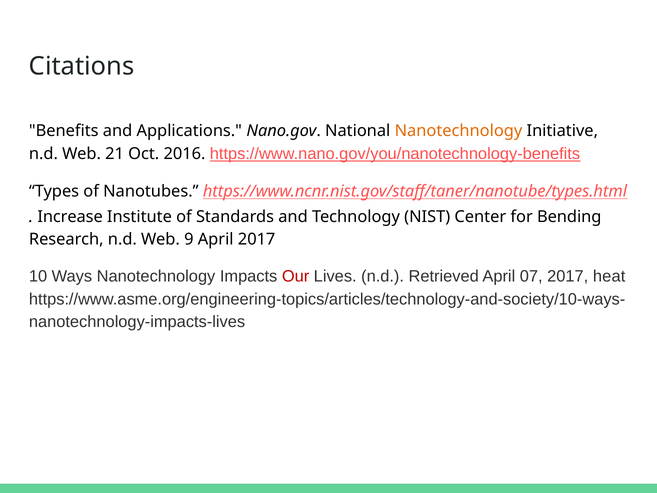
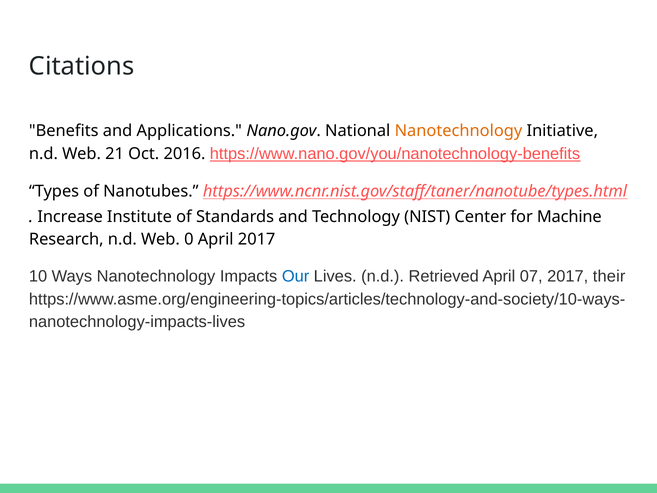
Bending: Bending -> Machine (569, 217)
9: 9 -> 0 (189, 239)
Our colour: red -> blue (296, 276)
heat: heat -> their (609, 276)
